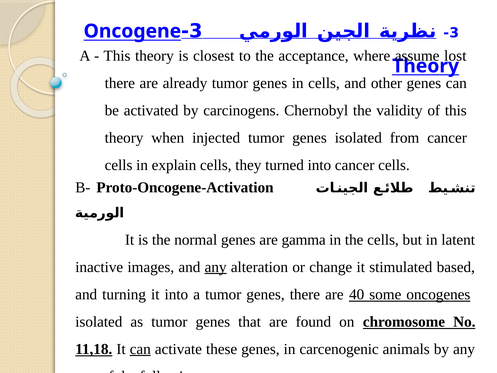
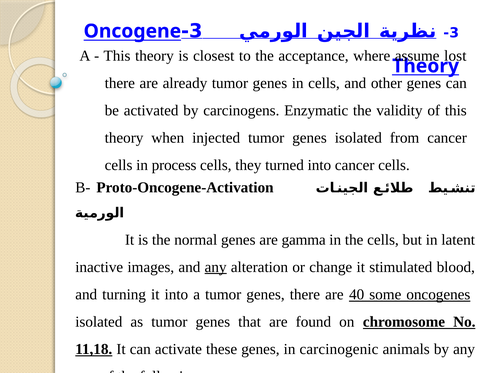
Chernobyl: Chernobyl -> Enzymatic (316, 111)
explain: explain -> process (174, 165)
based: based -> blood (456, 267)
can underline: present -> none (140, 349)
carcenogenic: carcenogenic -> carcinogenic (339, 349)
